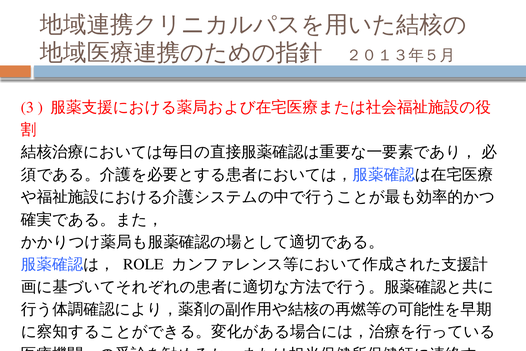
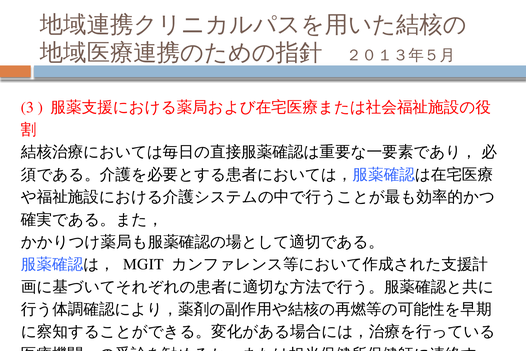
ROLE: ROLE -> MGIT (143, 264)
